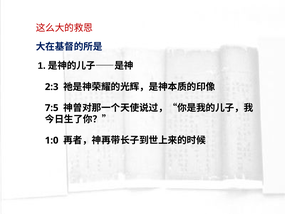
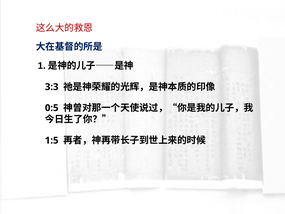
2:3: 2:3 -> 3:3 (52, 87)
7:5: 7:5 -> 0:5 (52, 108)
1:0: 1:0 -> 1:5 (52, 140)
